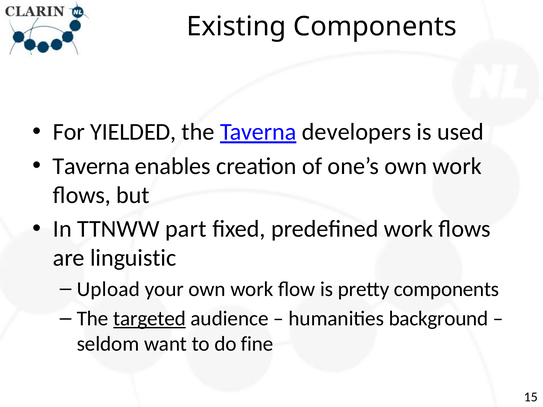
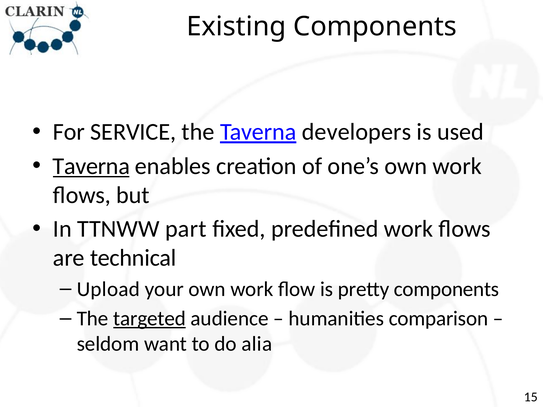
YIELDED: YIELDED -> SERVICE (133, 132)
Taverna underline: none -> present (91, 166)
linguistic: linguistic -> technical (133, 258)
background: background -> comparison (438, 319)
fine: fine -> alia (257, 344)
